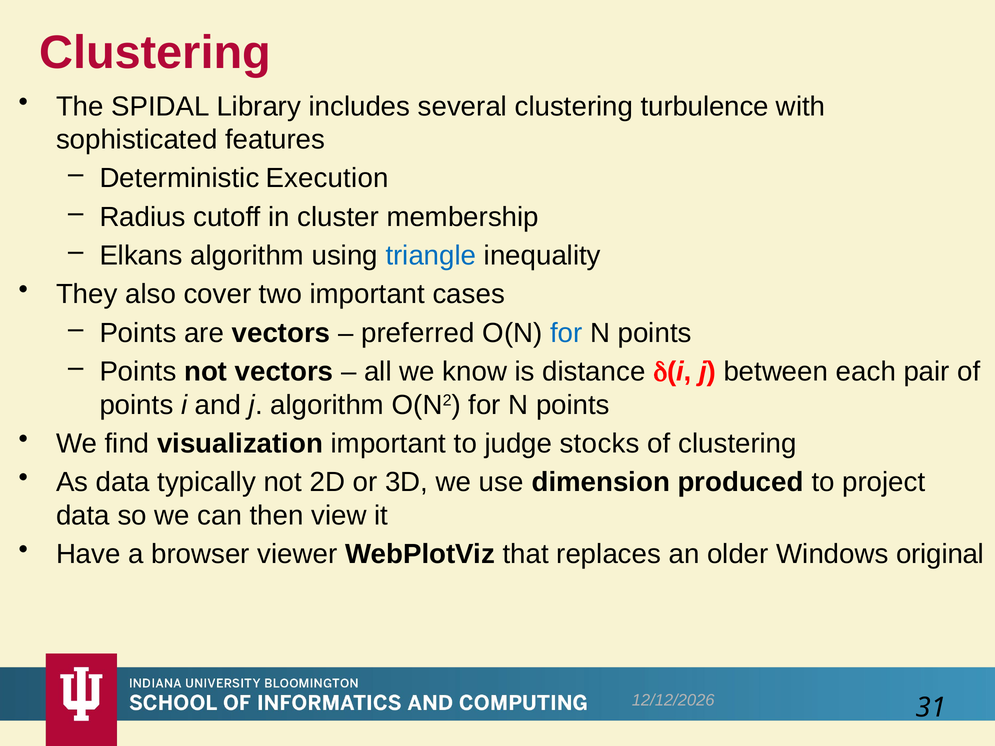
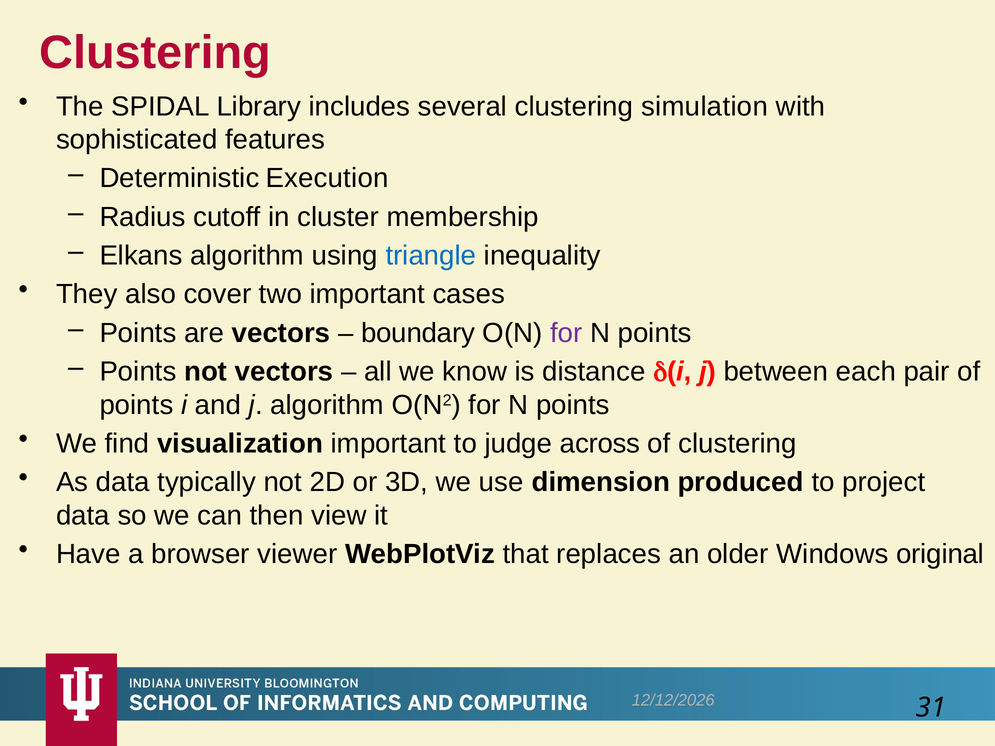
turbulence: turbulence -> simulation (704, 106)
preferred: preferred -> boundary (418, 333)
for colour: blue -> purple (566, 333)
stocks: stocks -> across (600, 444)
